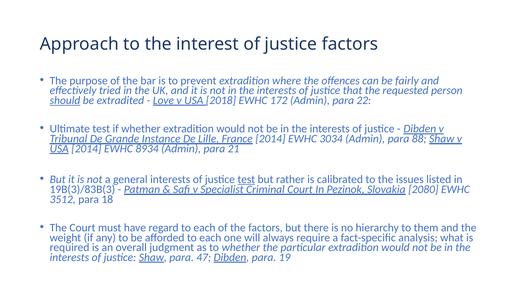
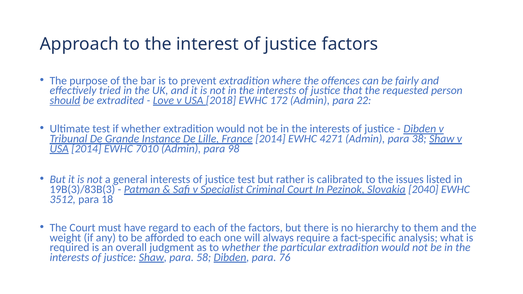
3034: 3034 -> 4271 (331, 139)
88: 88 -> 38 (419, 139)
8934: 8934 -> 7010 (147, 149)
21: 21 -> 98 (234, 149)
test underline: present -> none (246, 180)
2080: 2080 -> 2040 (423, 190)
47: 47 -> 58 (204, 258)
19: 19 -> 76 (285, 258)
